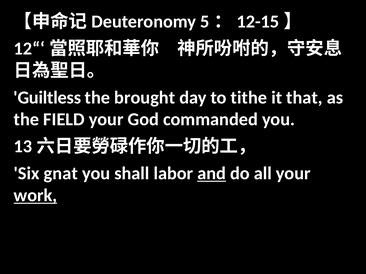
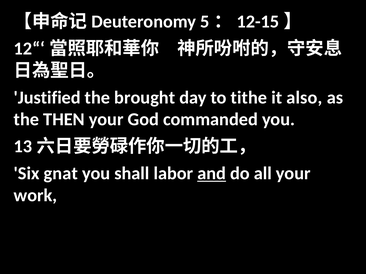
Guiltless: Guiltless -> Justified (47, 98)
that: that -> also (304, 98)
FIELD: FIELD -> THEN (64, 120)
work underline: present -> none (35, 196)
